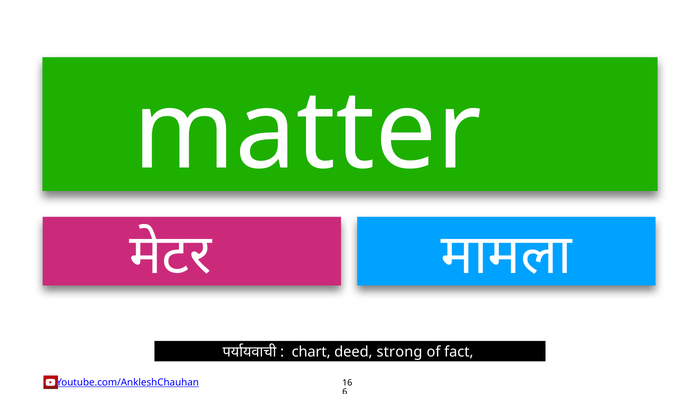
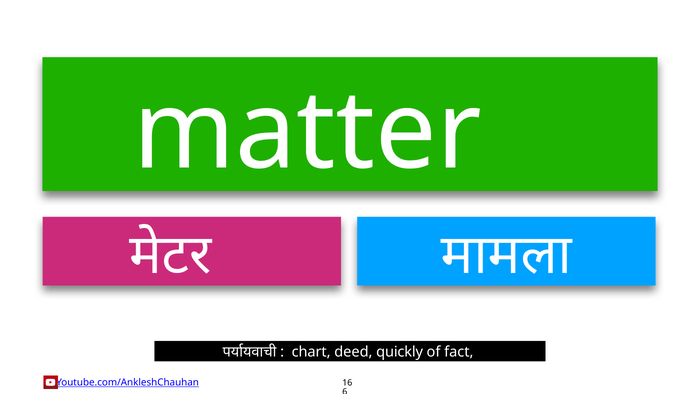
strong: strong -> quickly (400, 352)
